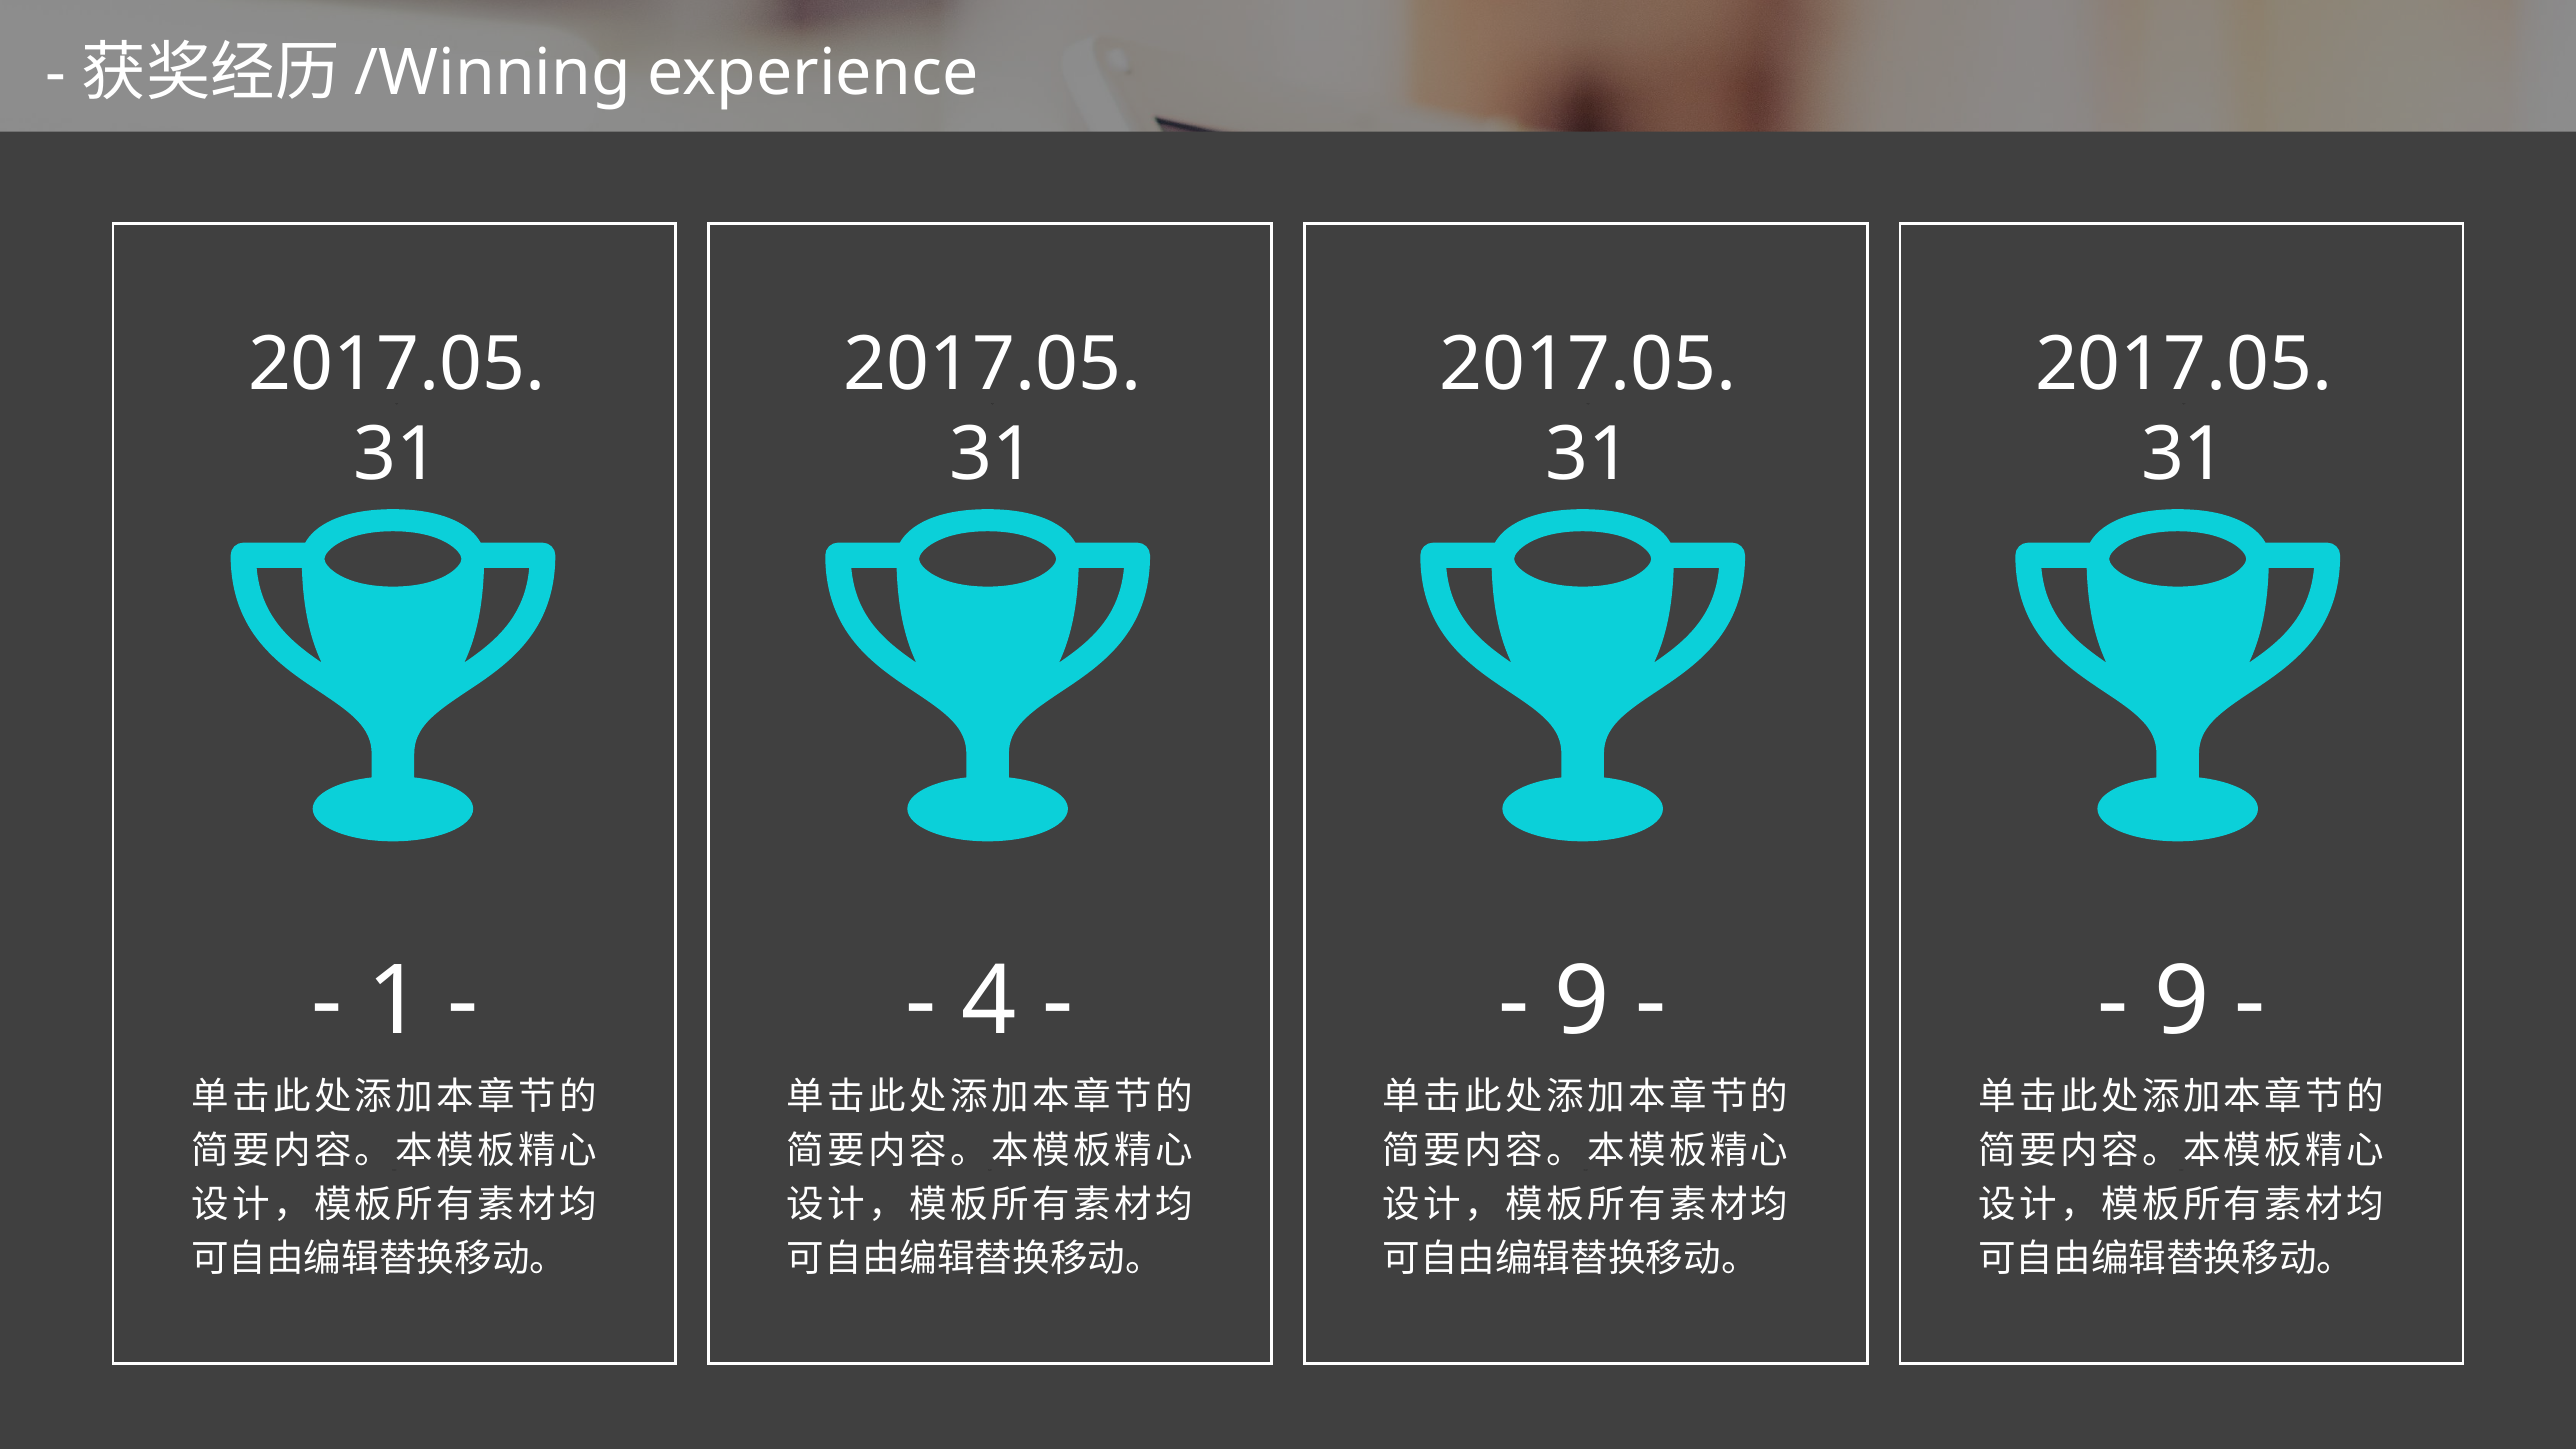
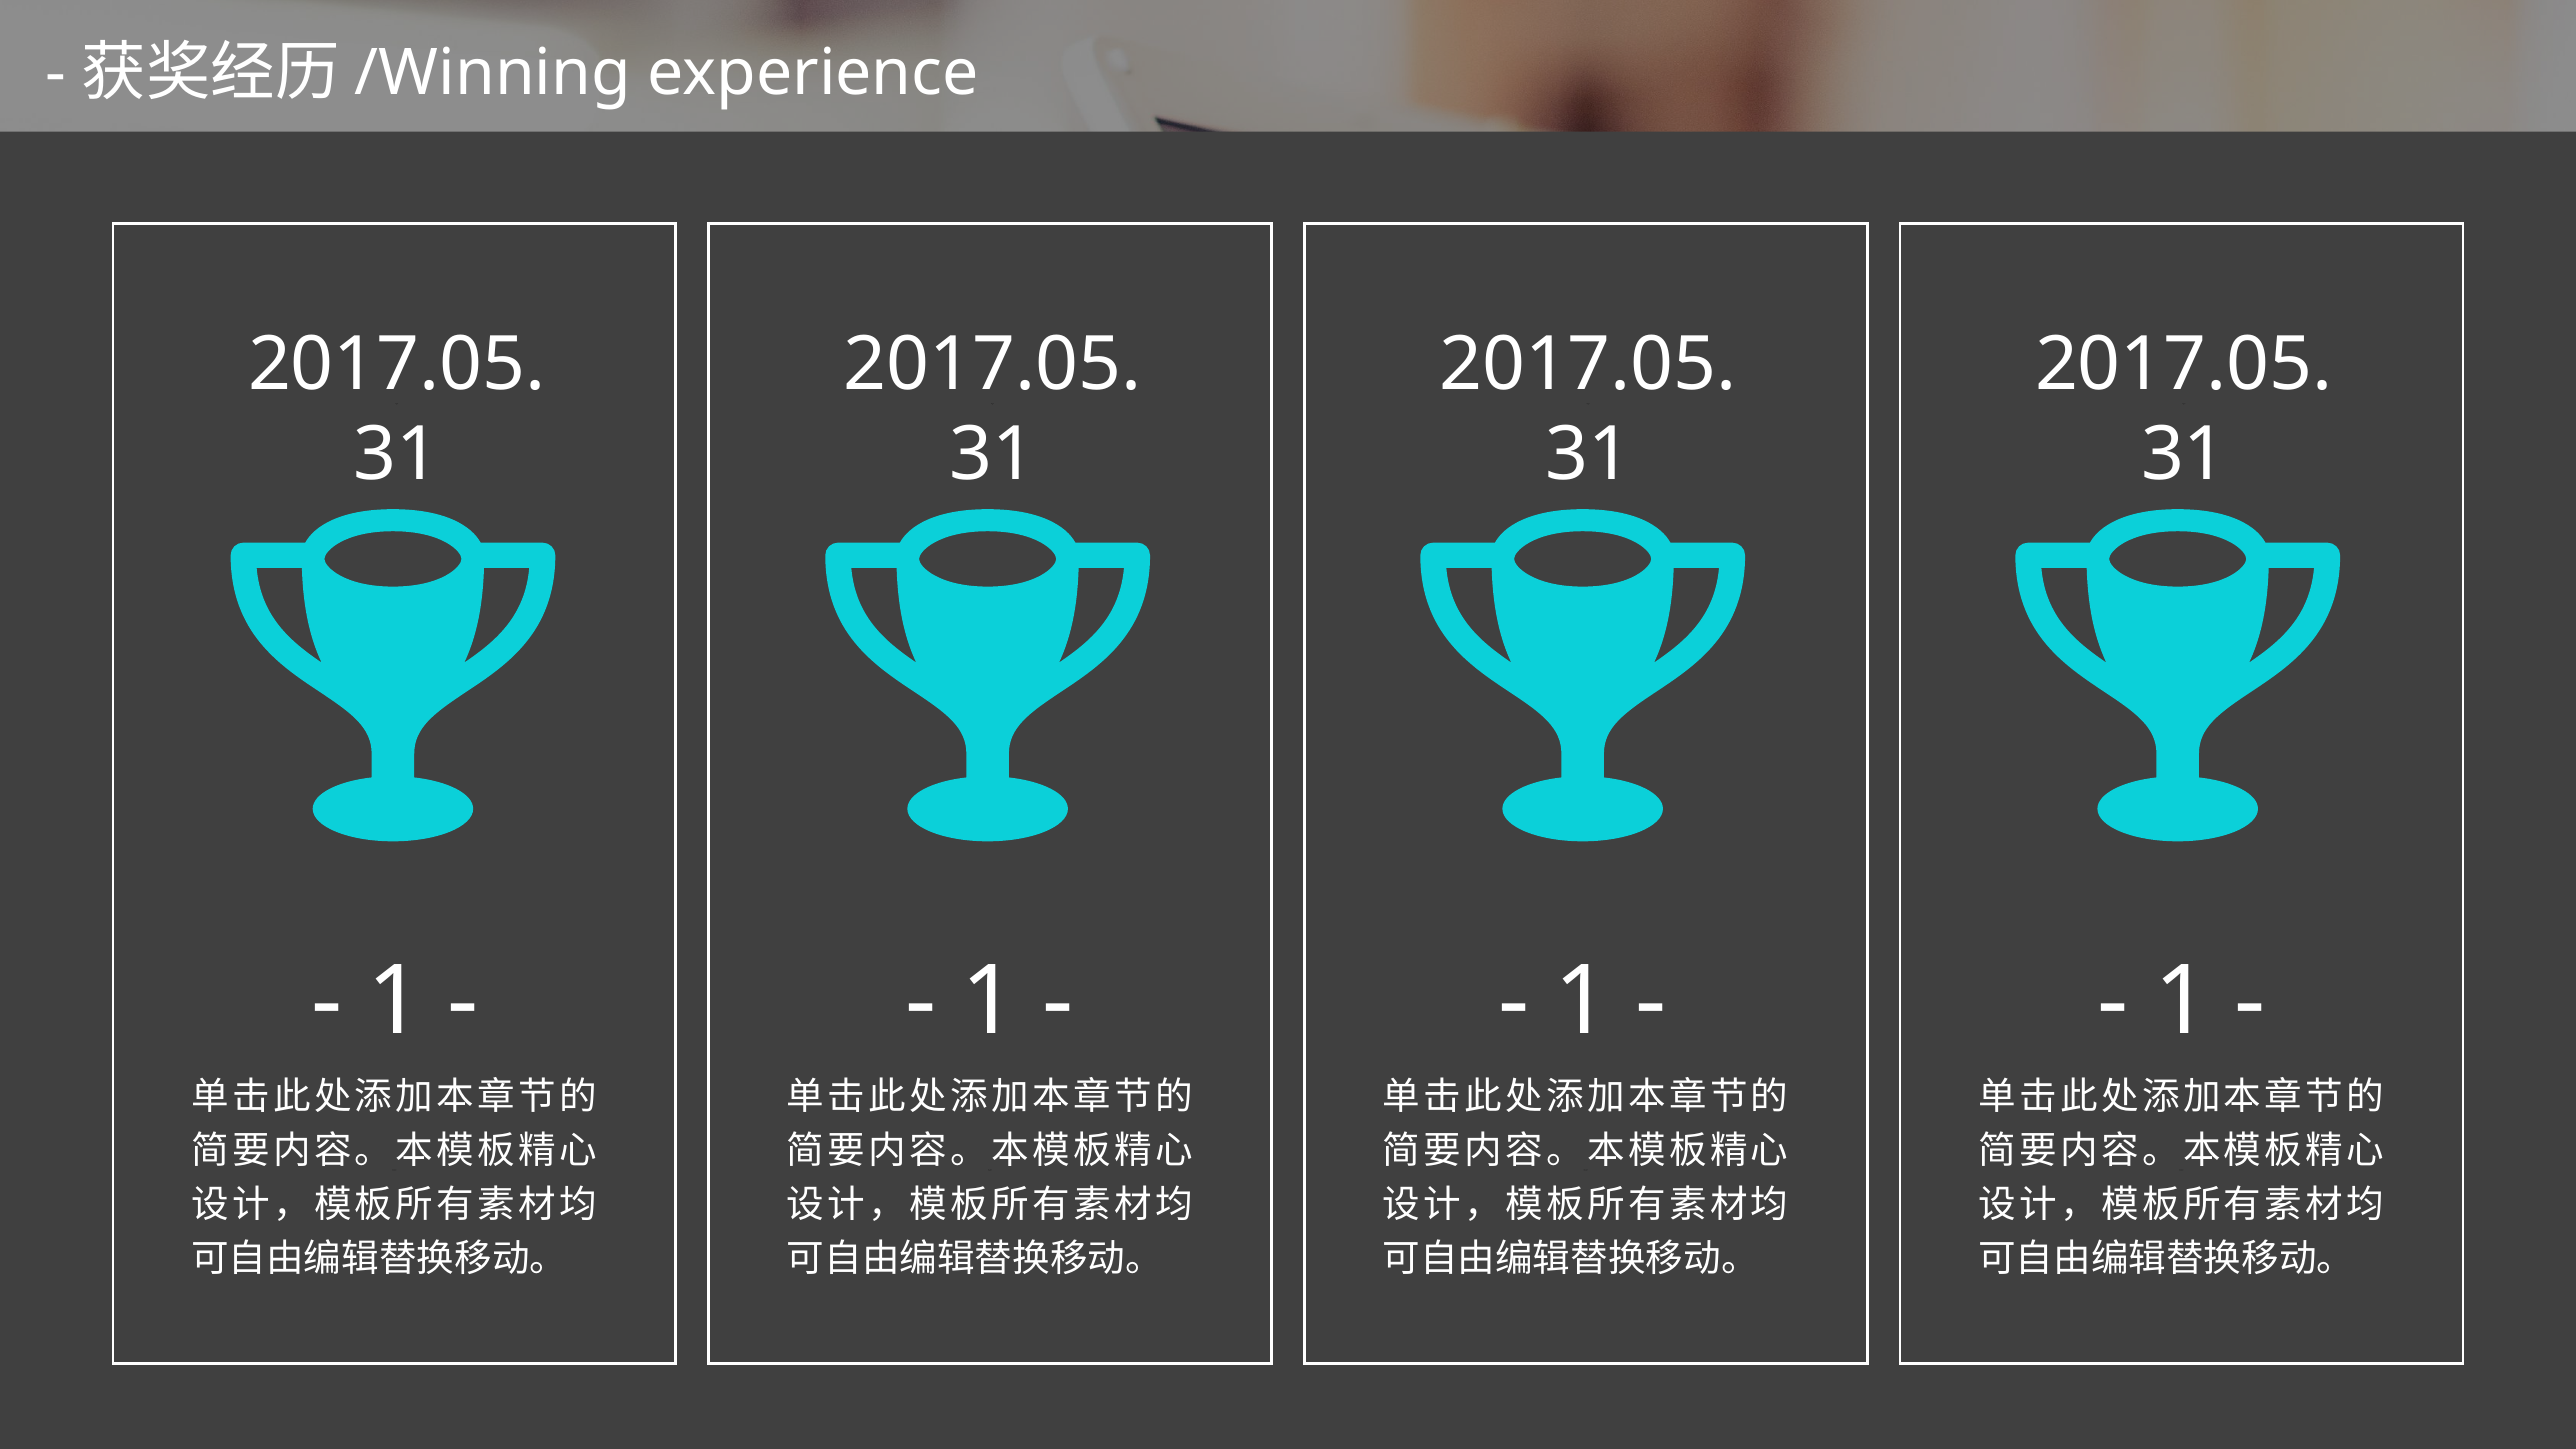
4: 4 -> 1 (989, 1001)
9: 9 -> 1 (1582, 1001)
9: 9 -> 1 (2182, 1001)
